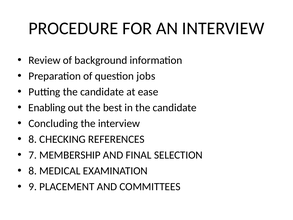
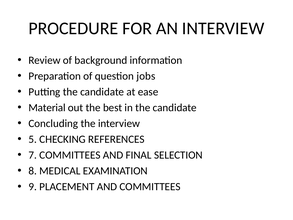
Enabling: Enabling -> Material (47, 108)
8: 8 -> 5 (33, 139)
7 MEMBERSHIP: MEMBERSHIP -> COMMITTEES (70, 155)
